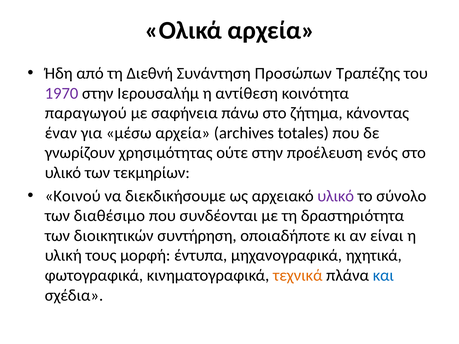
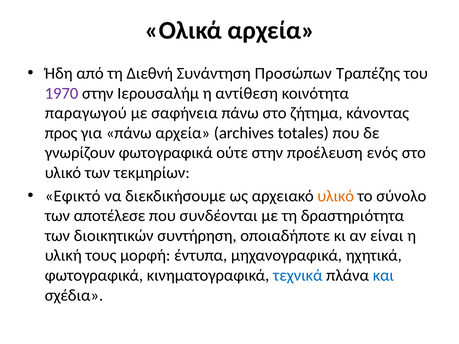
έναν: έναν -> προς (61, 133)
για μέσω: μέσω -> πάνω (129, 133)
γνωρίζουν χρησιμότητας: χρησιμότητας -> φωτογραφικά (166, 153)
Κοινού: Κοινού -> Εφικτό (73, 196)
υλικό colour: purple -> orange (336, 196)
διαθέσιμο: διαθέσιμο -> αποτέλεσε (110, 216)
τεχνικά colour: orange -> blue (298, 276)
